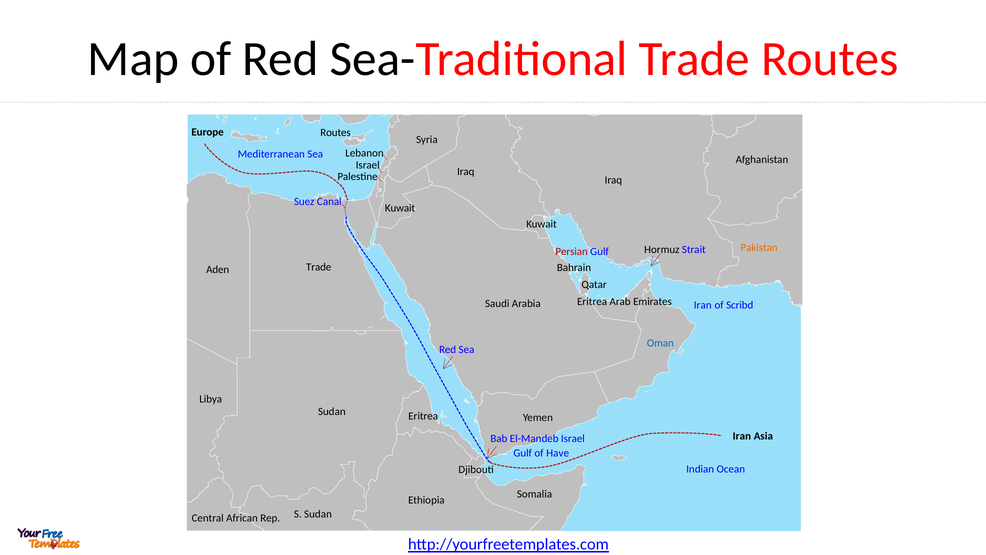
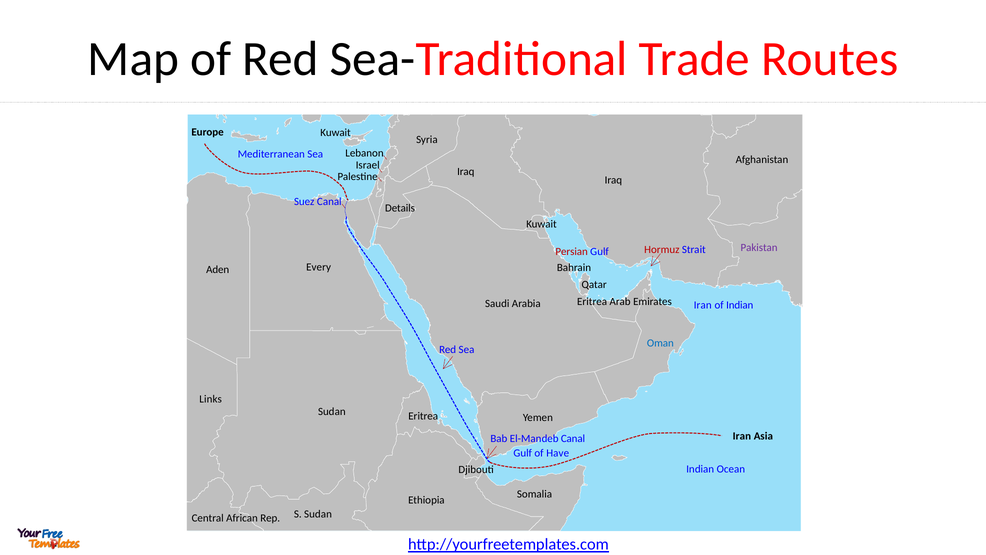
Routes: Routes -> Kuwait (335, 133)
Kuwait: Kuwait -> Details (400, 208)
Pakistan colour: orange -> purple (759, 247)
Hormuz colour: black -> red (662, 249)
Trade: Trade -> Every (319, 267)
of Scribd: Scribd -> Indian (740, 305)
Libya: Libya -> Links (211, 399)
El-Mandeb Israel: Israel -> Canal (573, 438)
